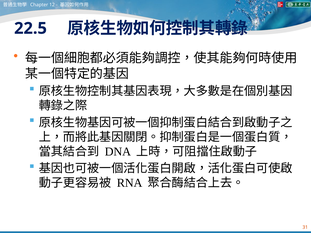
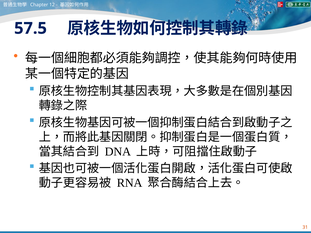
22.5: 22.5 -> 57.5 (30, 28)
